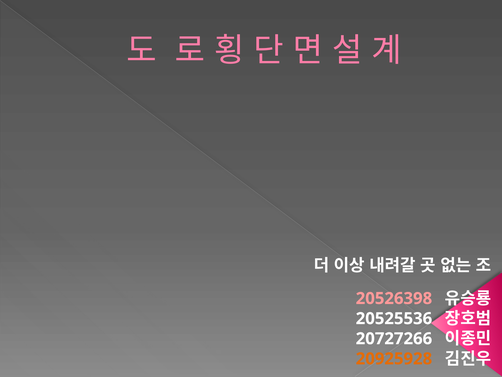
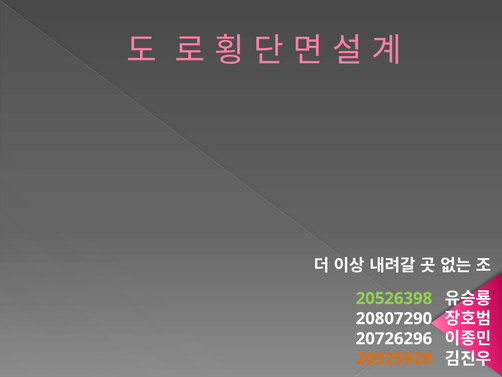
20526398 colour: pink -> light green (394, 298)
20525536: 20525536 -> 20807290 (394, 318)
20727266: 20727266 -> 20726296 (394, 338)
